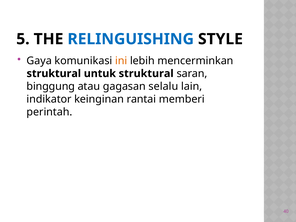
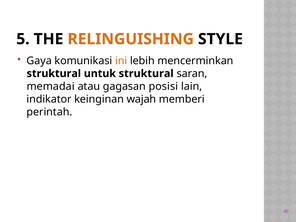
RELINGUISHING colour: blue -> orange (131, 39)
binggung: binggung -> memadai (51, 86)
selalu: selalu -> posisi (163, 86)
rantai: rantai -> wajah (141, 99)
